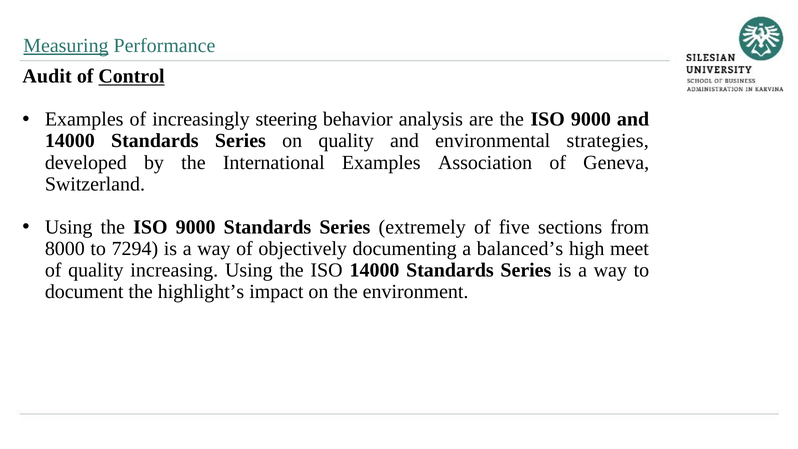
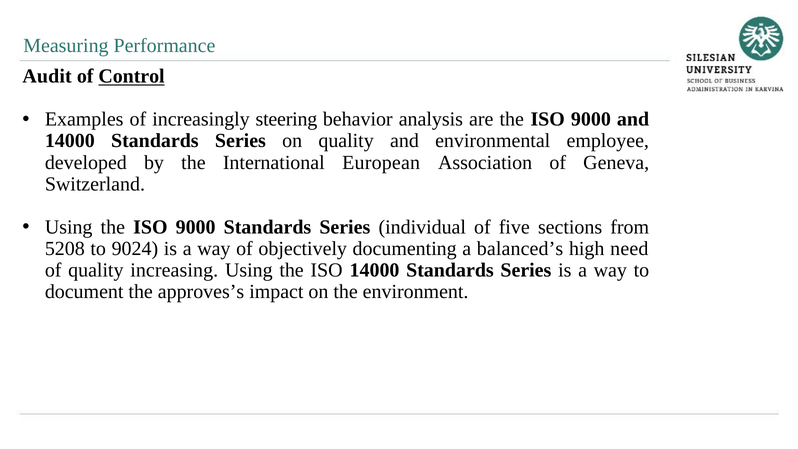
Measuring underline: present -> none (66, 46)
strategies: strategies -> employee (608, 141)
International Examples: Examples -> European (381, 162)
extremely: extremely -> individual (422, 227)
8000: 8000 -> 5208 (65, 249)
7294: 7294 -> 9024 (135, 249)
meet: meet -> need (629, 249)
highlight’s: highlight’s -> approves’s (201, 292)
